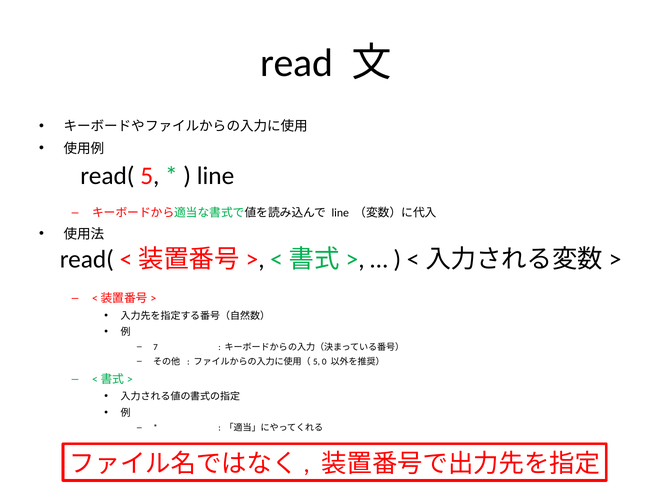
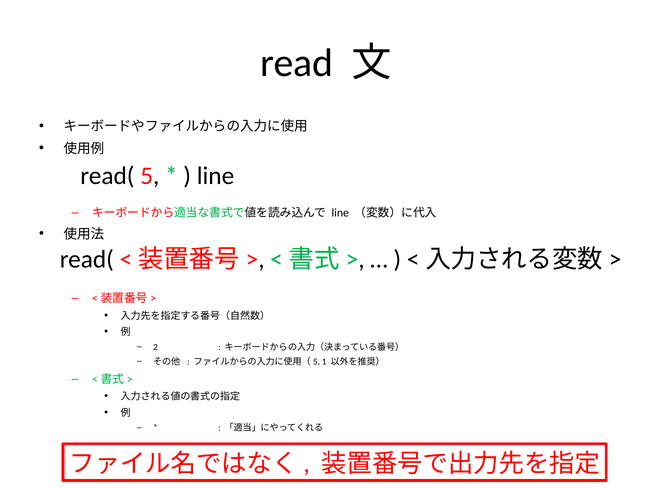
7: 7 -> 2 (156, 347)
0: 0 -> 1 (324, 362)
